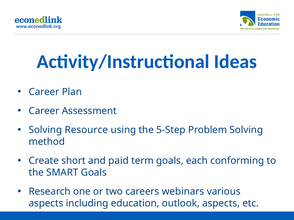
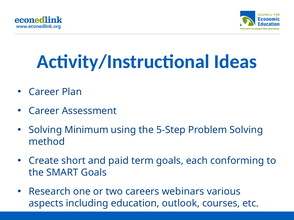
Resource: Resource -> Minimum (86, 130)
outlook aspects: aspects -> courses (221, 204)
